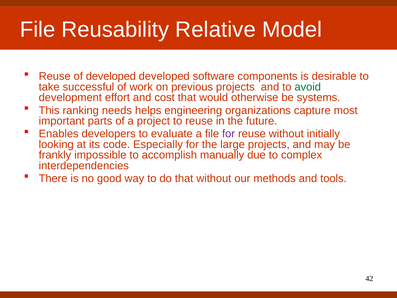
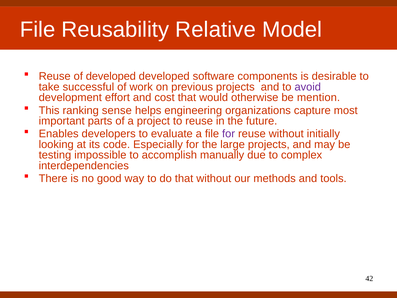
avoid colour: green -> purple (308, 87)
systems: systems -> mention (318, 97)
needs: needs -> sense (117, 110)
frankly: frankly -> testing (55, 155)
